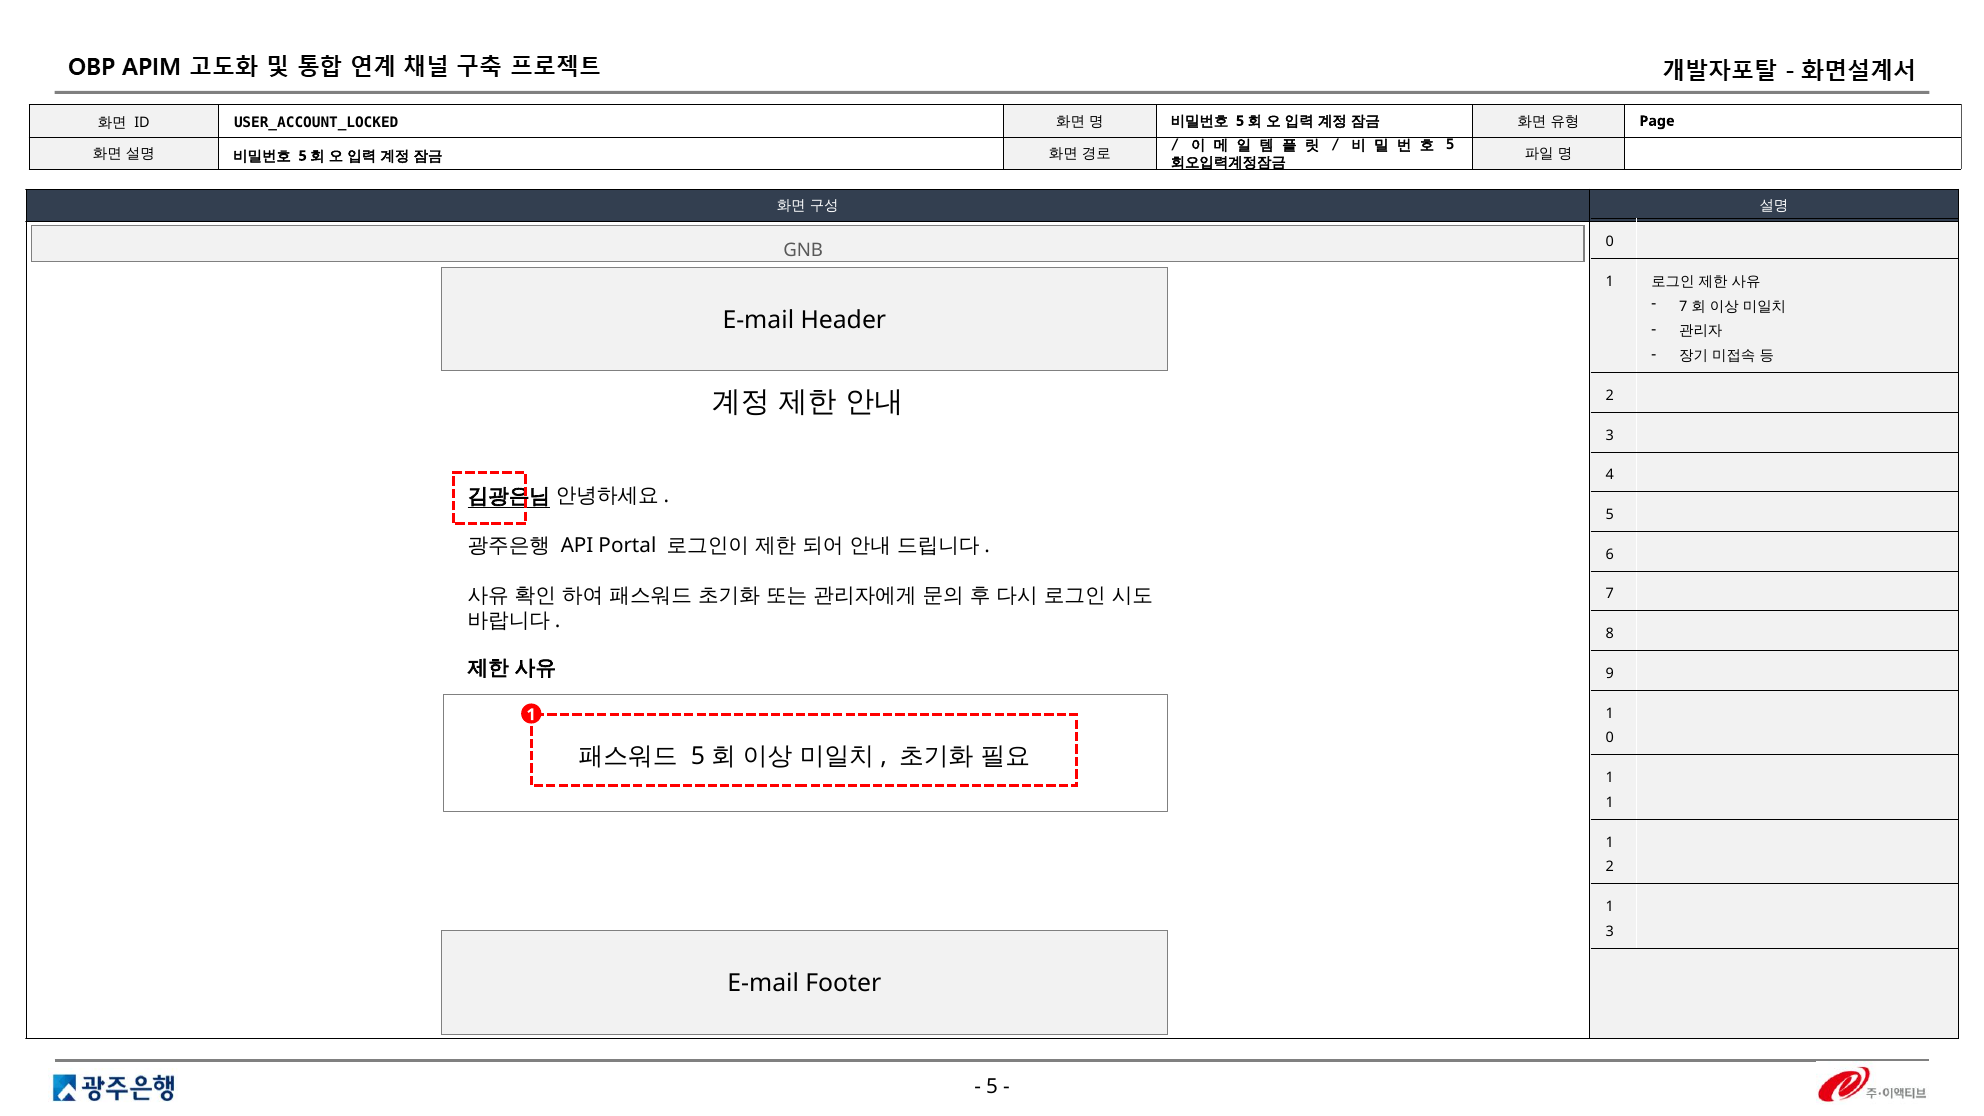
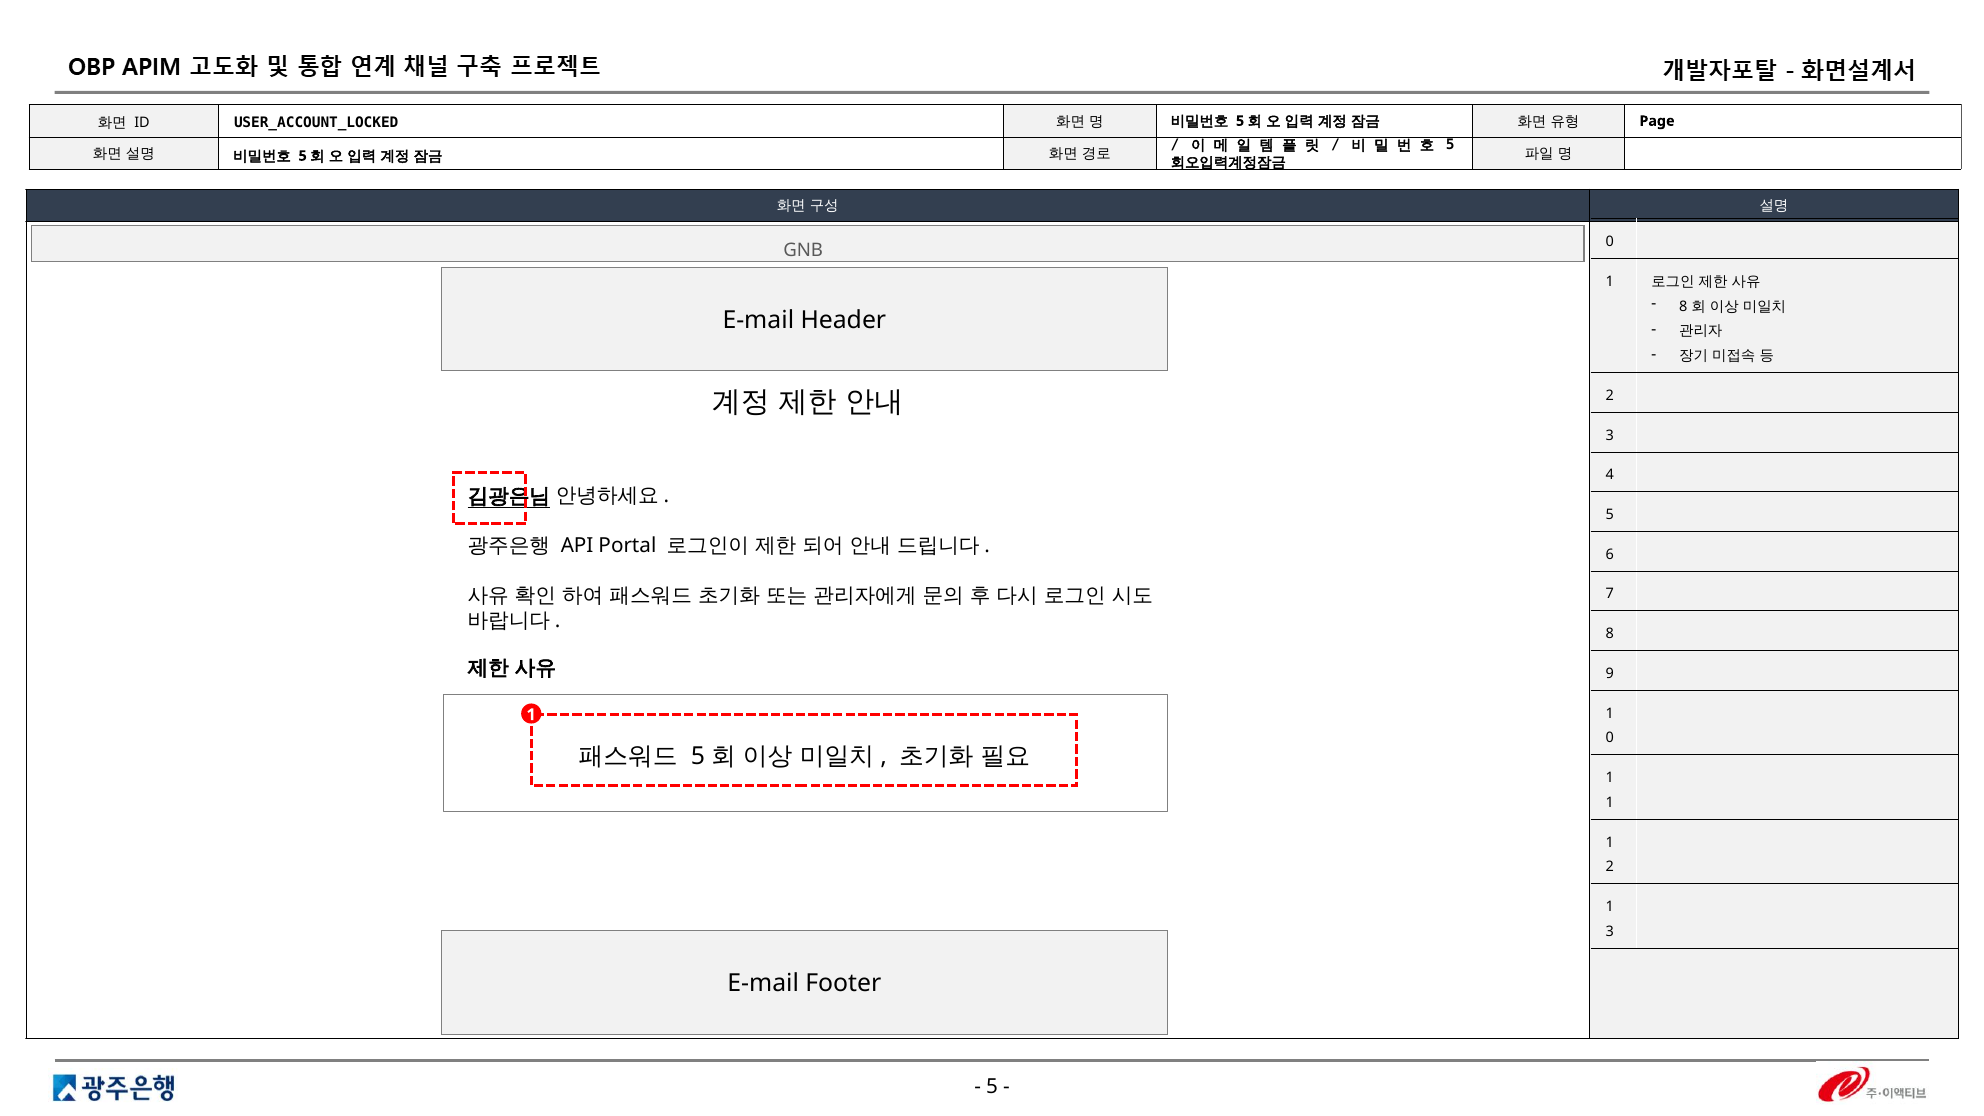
7: 7 -> 8 (1683, 306)
